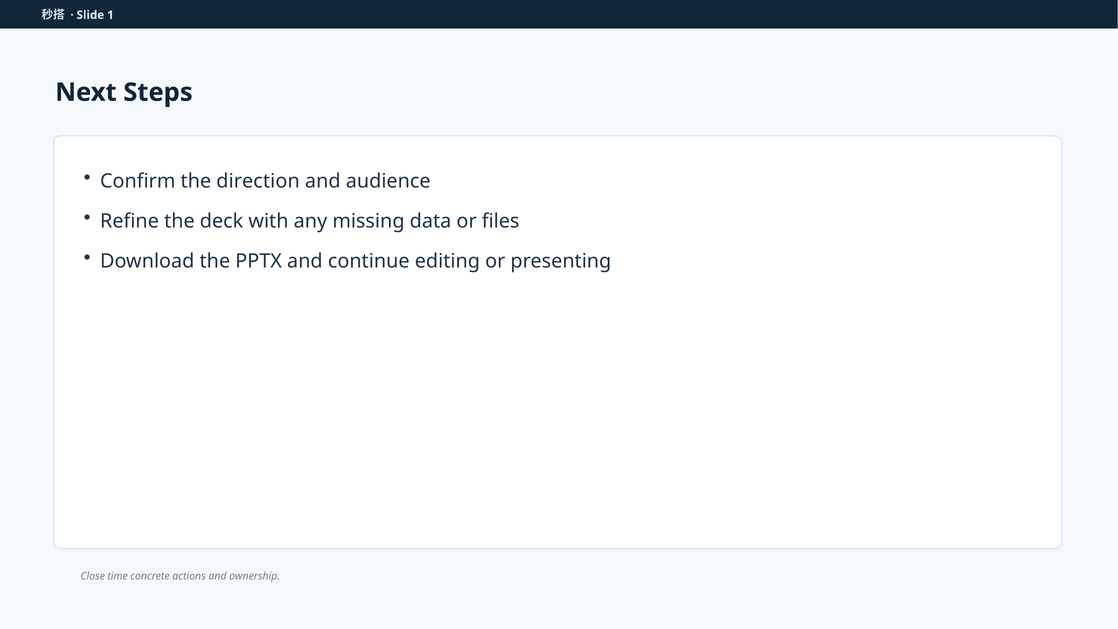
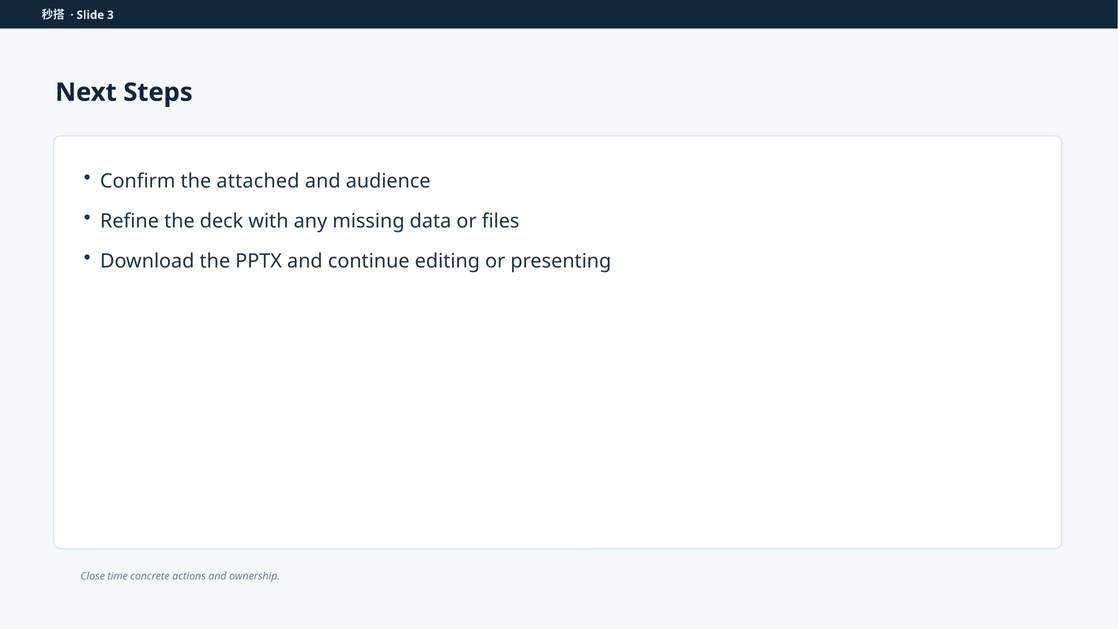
1: 1 -> 3 (110, 15)
direction: direction -> attached (258, 181)
